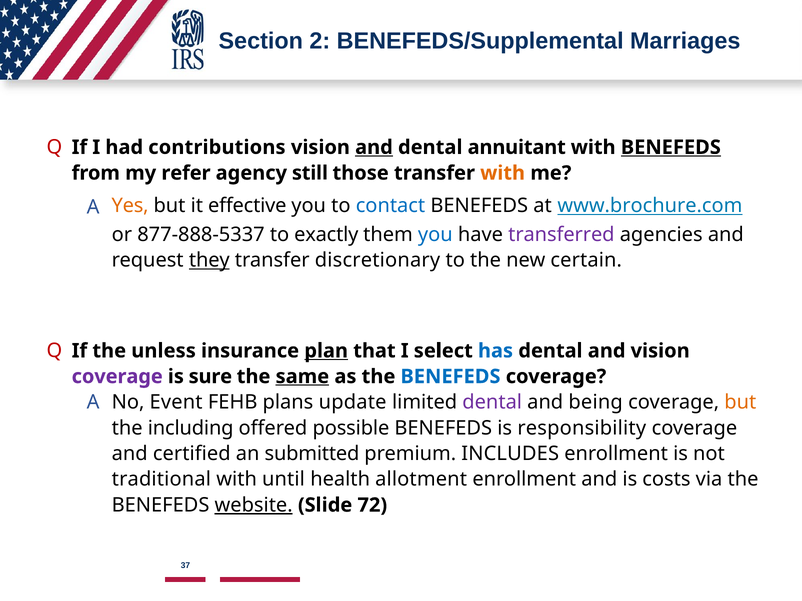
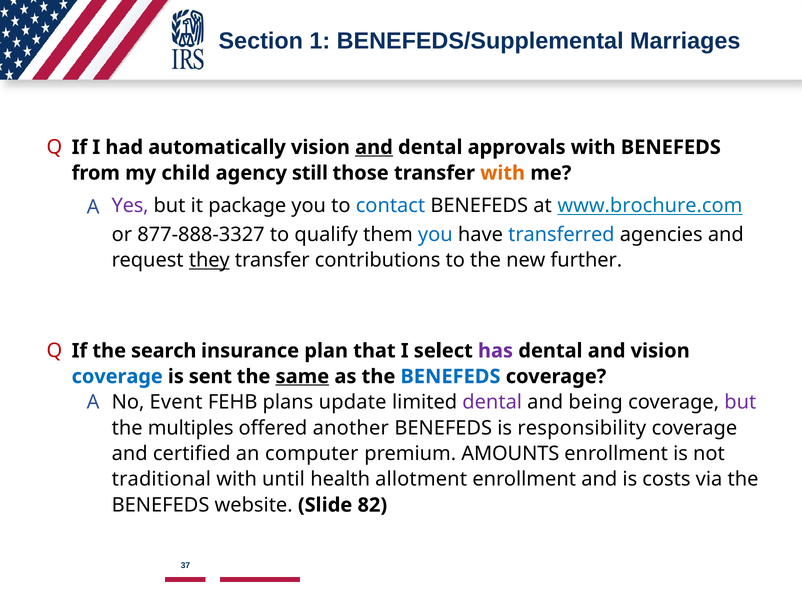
2: 2 -> 1 (320, 41)
contributions: contributions -> automatically (217, 147)
annuitant: annuitant -> approvals (517, 147)
BENEFEDS underline: present -> none (671, 147)
refer: refer -> child (186, 173)
Yes colour: orange -> purple (130, 206)
effective: effective -> package (247, 206)
877-888-5337: 877-888-5337 -> 877-888-3327 (201, 235)
exactly: exactly -> qualify (326, 235)
transferred colour: purple -> blue (561, 235)
discretionary: discretionary -> contributions (378, 261)
certain: certain -> further (586, 261)
unless: unless -> search (164, 351)
plan underline: present -> none (326, 351)
has colour: blue -> purple (496, 351)
coverage colour: purple -> blue (117, 377)
sure: sure -> sent (210, 377)
but colour: orange -> purple (740, 403)
including: including -> multiples (191, 428)
possible: possible -> another (351, 428)
submitted: submitted -> computer (312, 454)
INCLUDES: INCLUDES -> AMOUNTS (510, 454)
website underline: present -> none (254, 505)
72: 72 -> 82 (372, 505)
